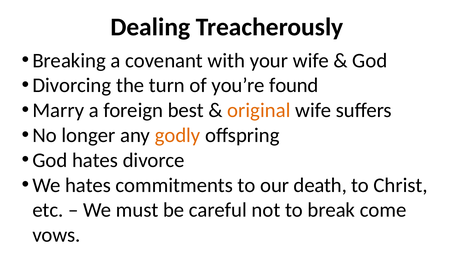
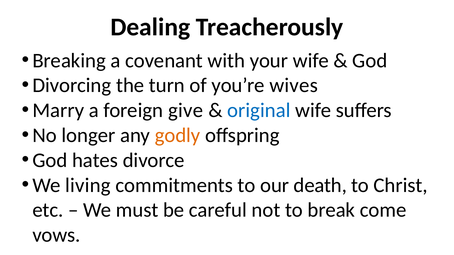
found: found -> wives (294, 86)
best: best -> give (186, 111)
original colour: orange -> blue (259, 111)
We hates: hates -> living (88, 185)
